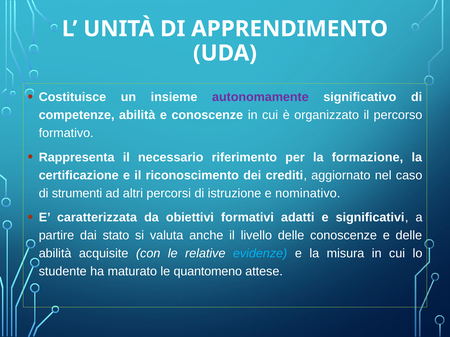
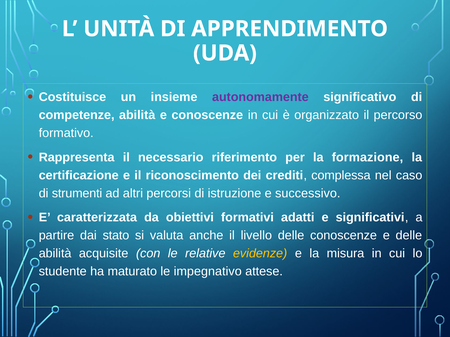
aggiornato: aggiornato -> complessa (341, 176)
nominativo: nominativo -> successivo (308, 194)
evidenze colour: light blue -> yellow (260, 254)
quantomeno: quantomeno -> impegnativo (208, 272)
